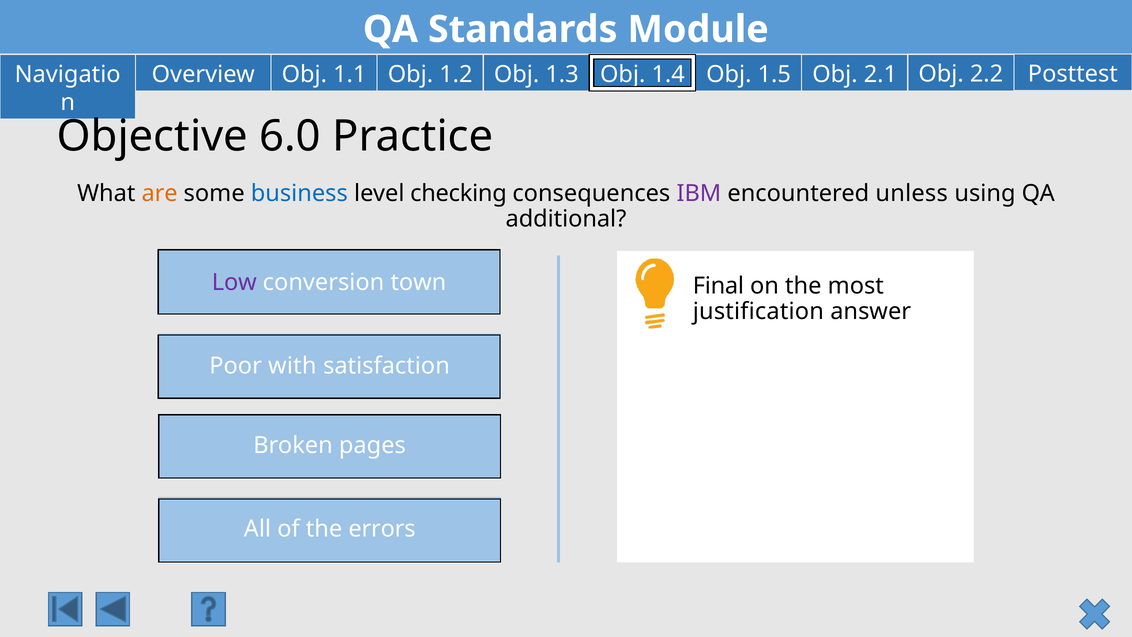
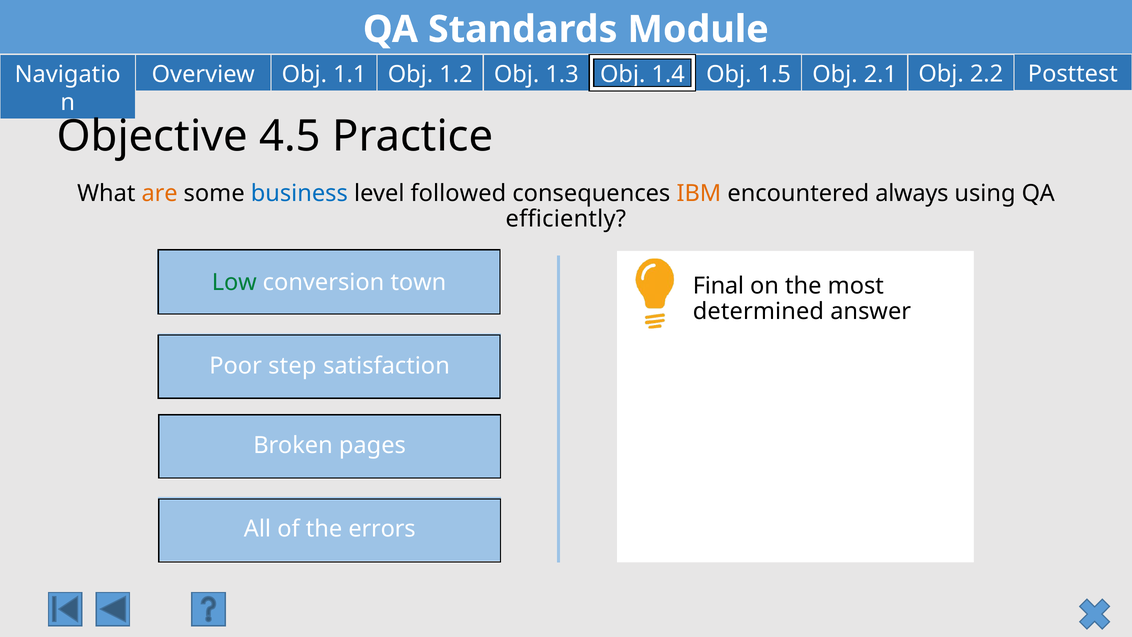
6.0: 6.0 -> 4.5 (290, 136)
checking: checking -> followed (458, 193)
IBM colour: purple -> orange (699, 193)
unless: unless -> always (912, 193)
additional: additional -> efficiently (566, 219)
Low colour: purple -> green (234, 282)
justification: justification -> determined (758, 311)
with: with -> step (292, 366)
